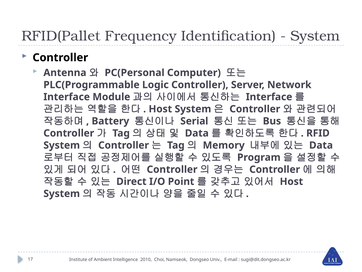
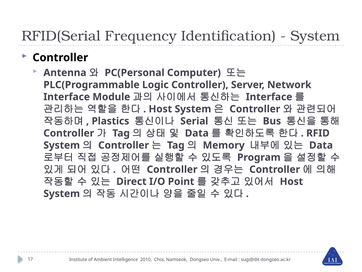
RFID(Pallet: RFID(Pallet -> RFID(Serial (61, 36)
Battery: Battery -> Plastics (110, 121)
